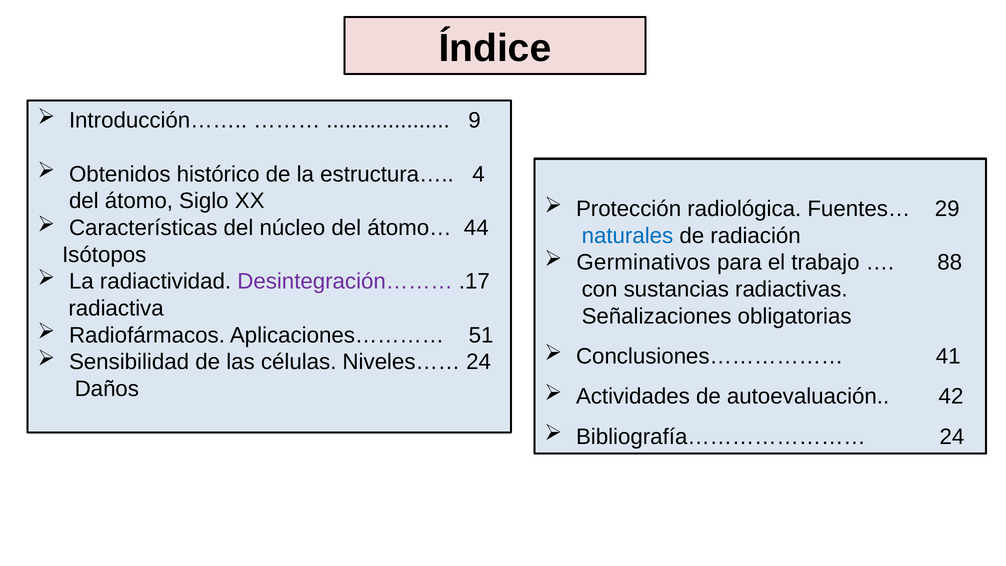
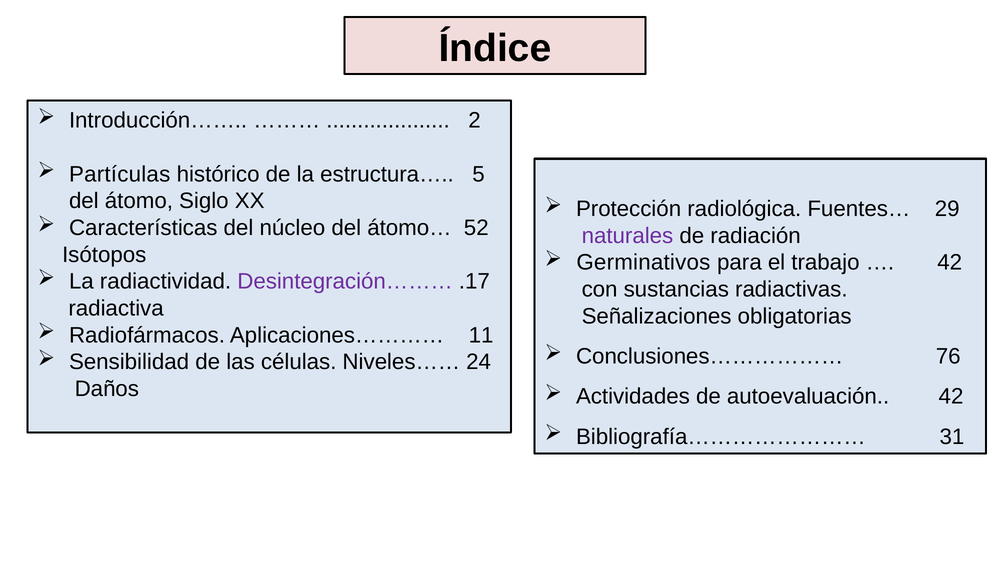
9: 9 -> 2 (475, 121)
Obtenidos: Obtenidos -> Partículas (120, 174)
4: 4 -> 5 (479, 174)
44: 44 -> 52 (476, 228)
naturales colour: blue -> purple (627, 236)
88: 88 -> 42 (950, 262)
51: 51 -> 11 (481, 335)
41: 41 -> 76 (948, 356)
Bibliografía…………………… 24: 24 -> 31 (952, 437)
